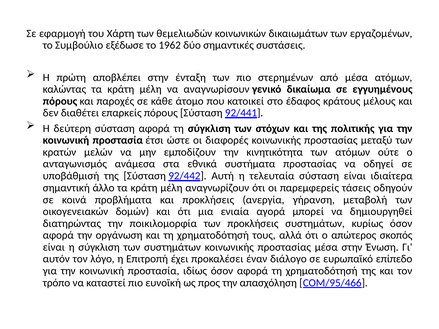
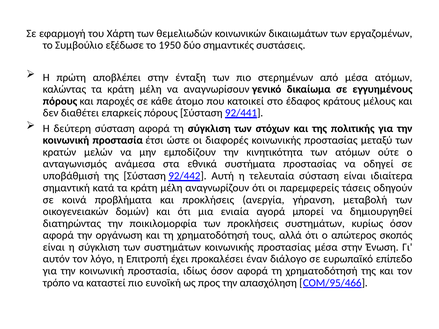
1962: 1962 -> 1950 (170, 45)
άλλο: άλλο -> κατά (104, 188)
